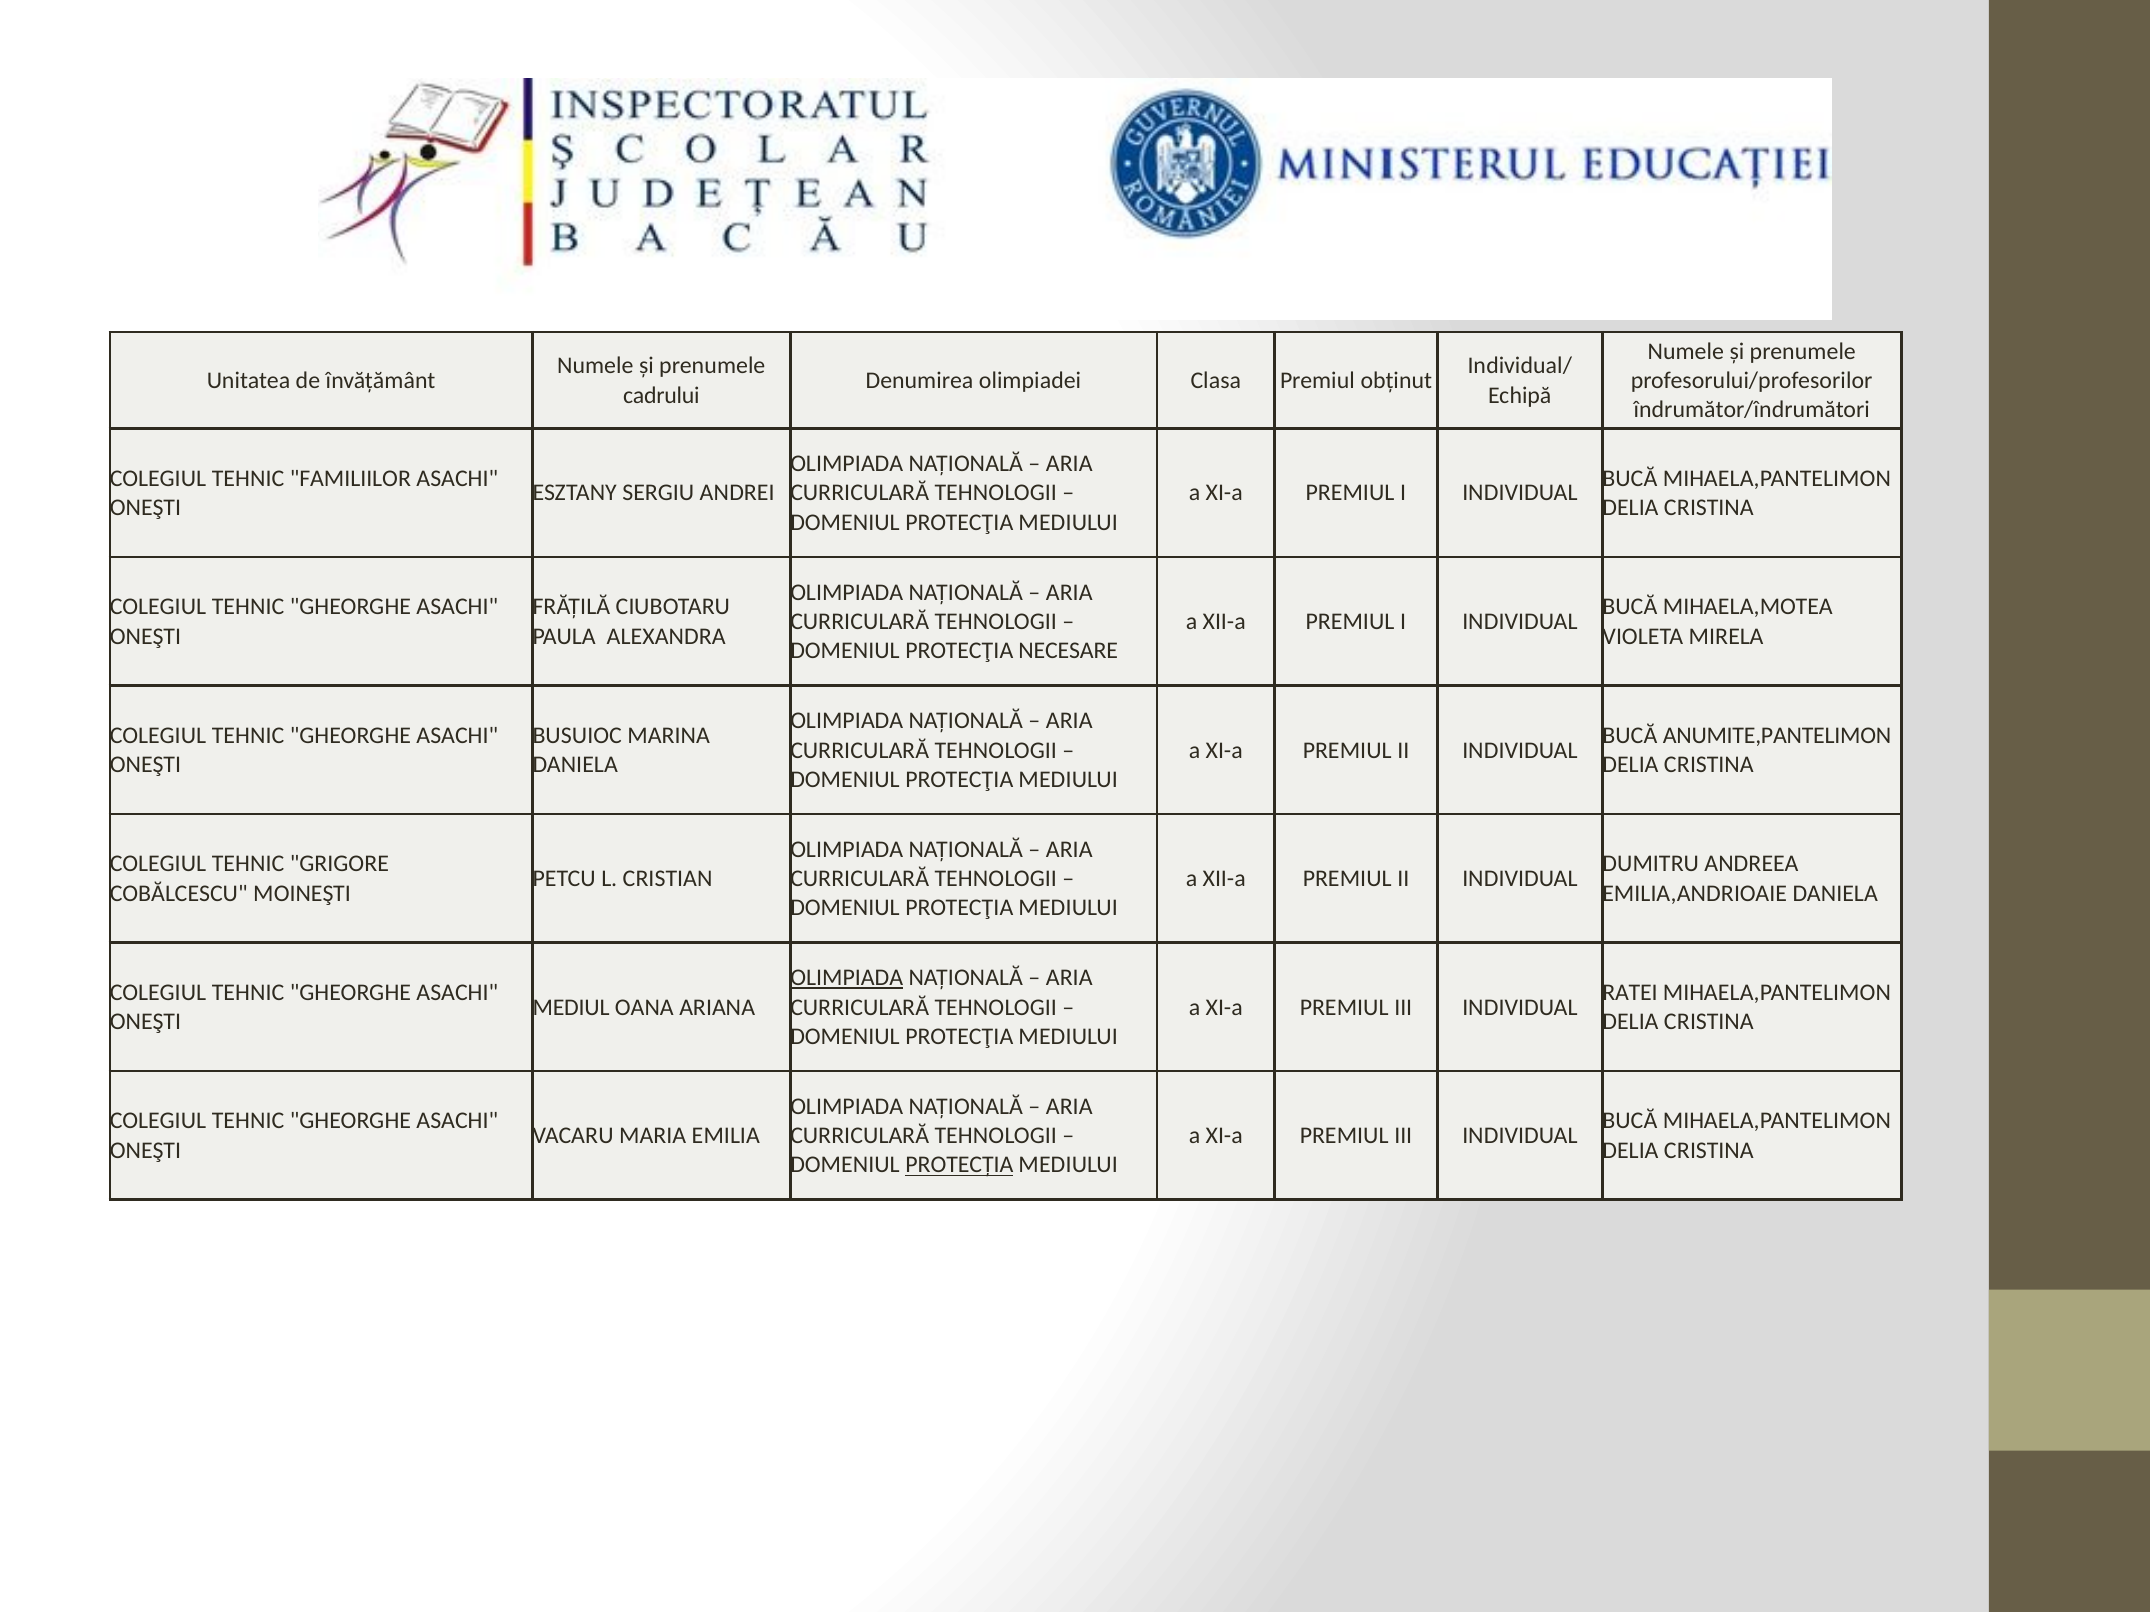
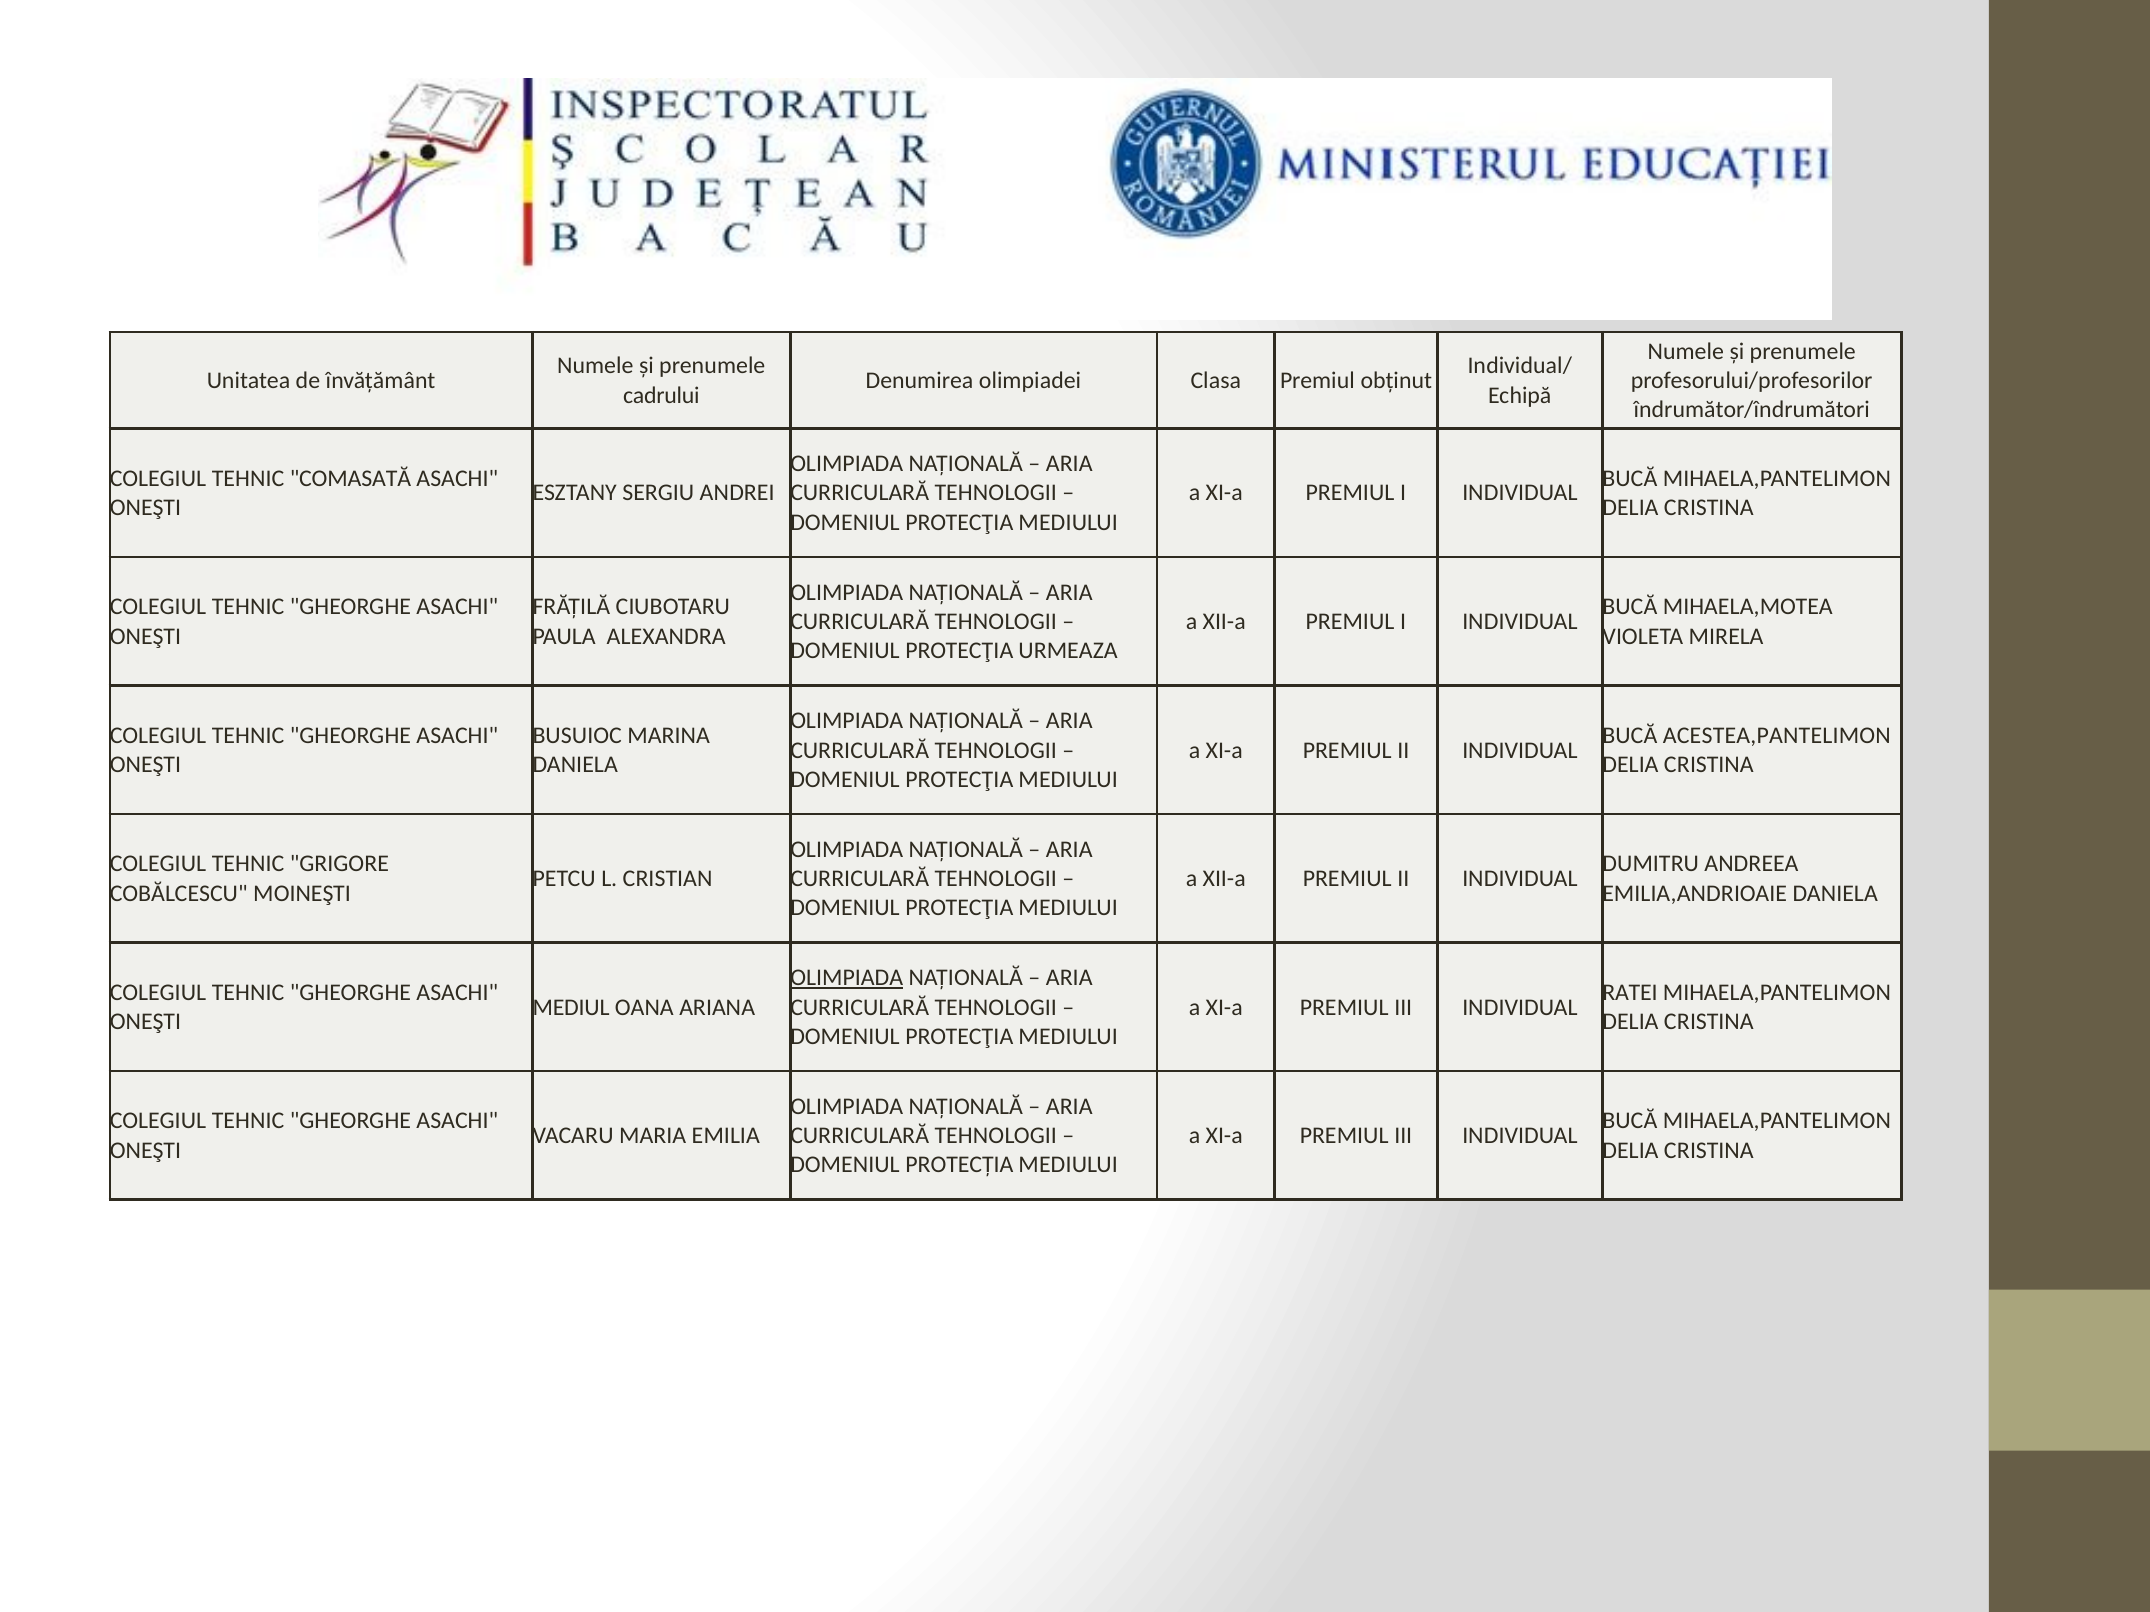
FAMILIILOR: FAMILIILOR -> COMASATĂ (350, 478)
NECESARE: NECESARE -> URMEAZA (1068, 651)
ANUMITE,PANTELIMON: ANUMITE,PANTELIMON -> ACESTEA,PANTELIMON (1777, 736)
PROTECŢIA underline: present -> none (959, 1165)
